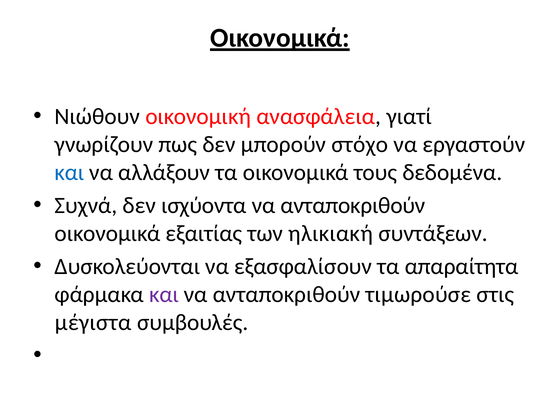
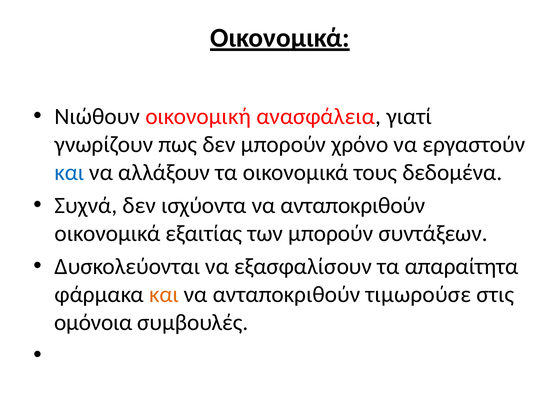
στόχο: στόχο -> χρόνο (360, 144)
των ηλικιακή: ηλικιακή -> μπορούν (331, 233)
και colour: purple -> orange (164, 294)
μέγιστα: μέγιστα -> ομόνοια (93, 322)
